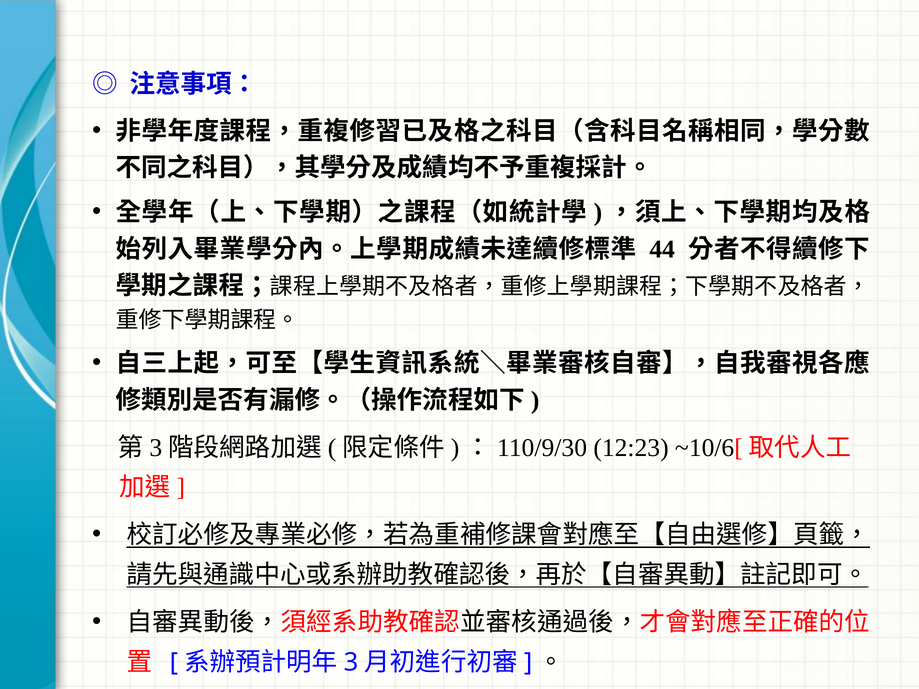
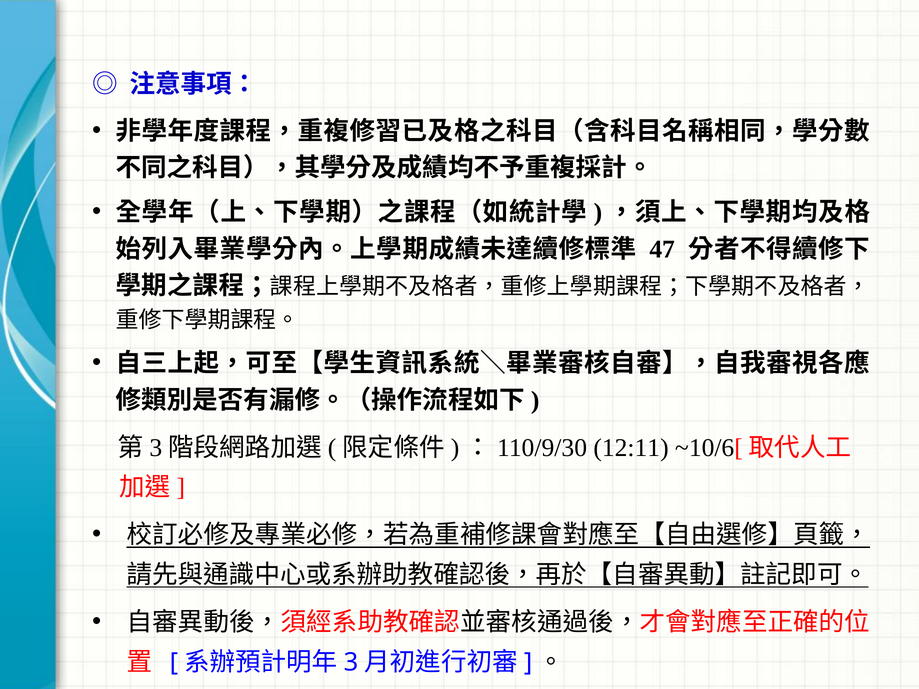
44: 44 -> 47 (662, 249)
12:23: 12:23 -> 12:11 (631, 448)
